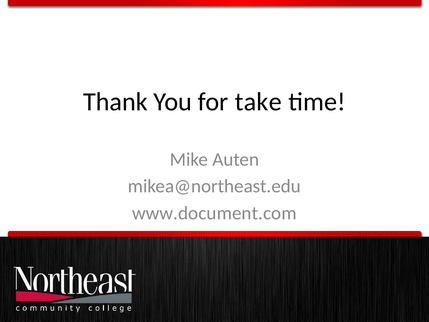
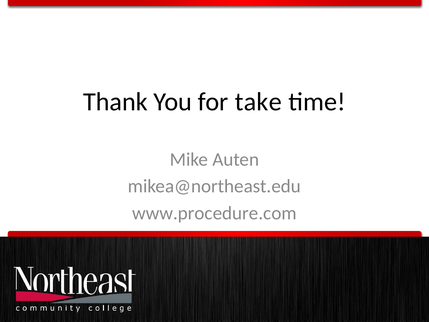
www.document.com: www.document.com -> www.procedure.com (214, 213)
